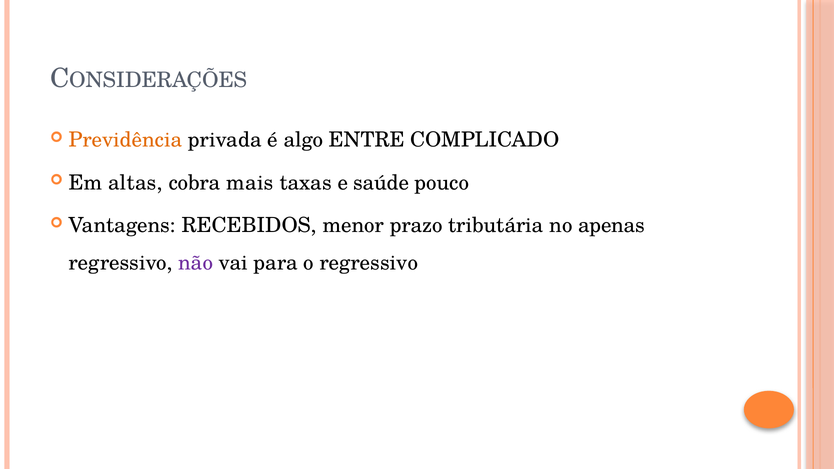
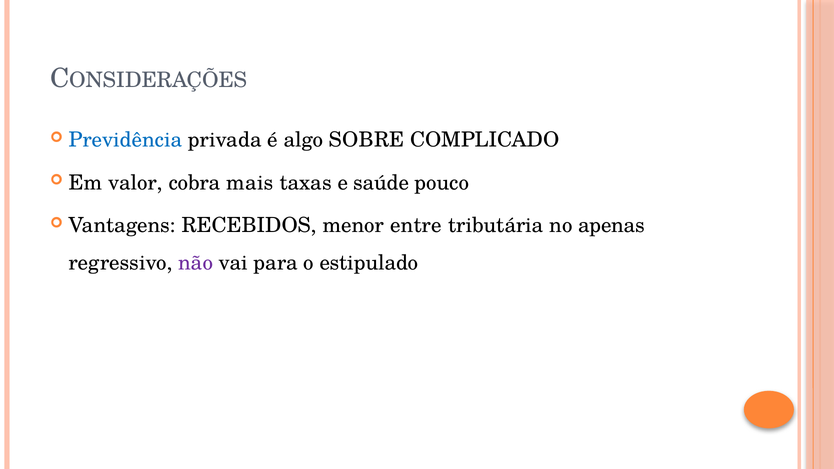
Previdência colour: orange -> blue (126, 140)
ENTRE: ENTRE -> SOBRE (367, 140)
altas: altas -> valor (135, 183)
prazo: prazo -> entre (416, 226)
o regressivo: regressivo -> estipulado (369, 263)
